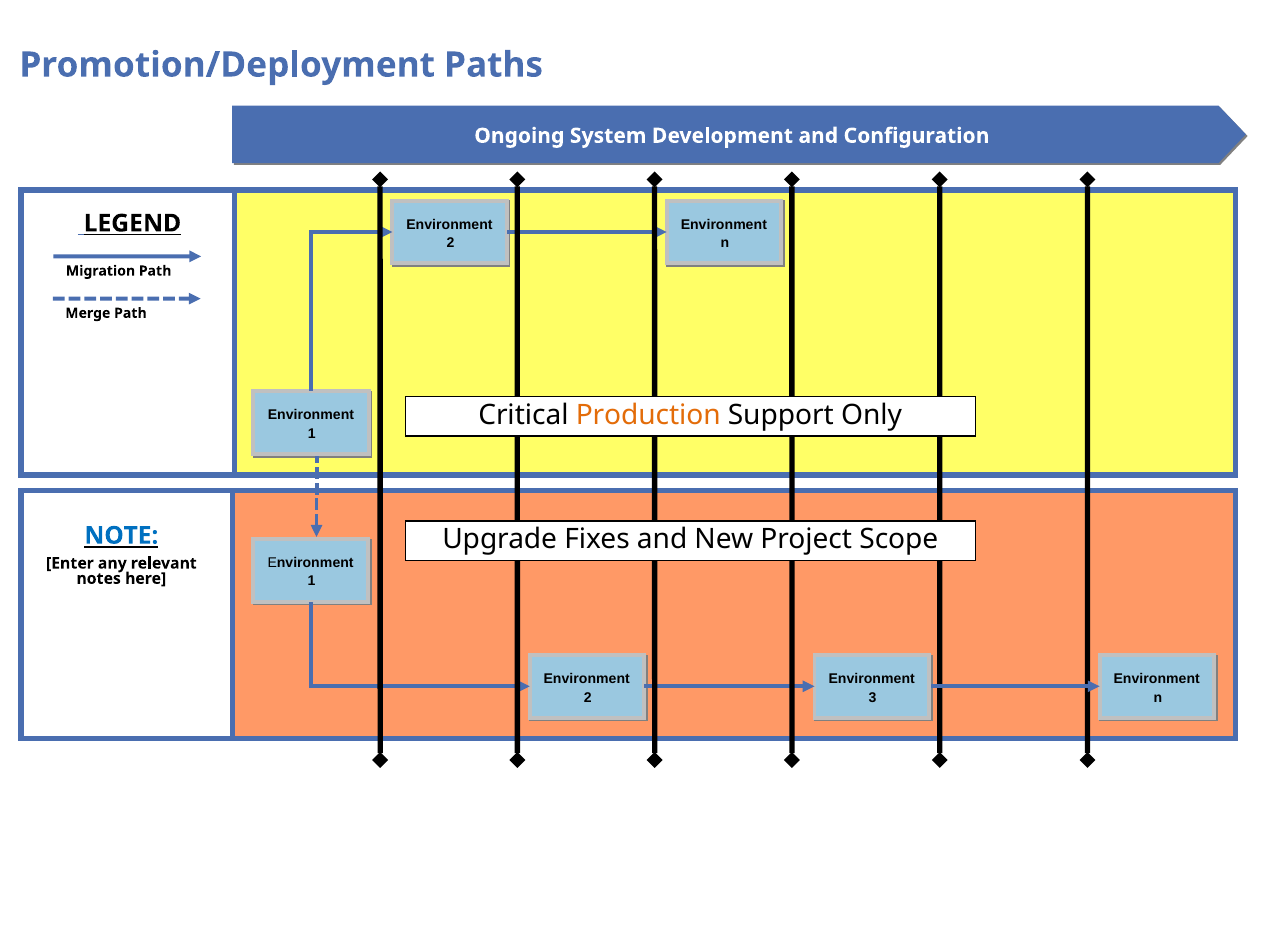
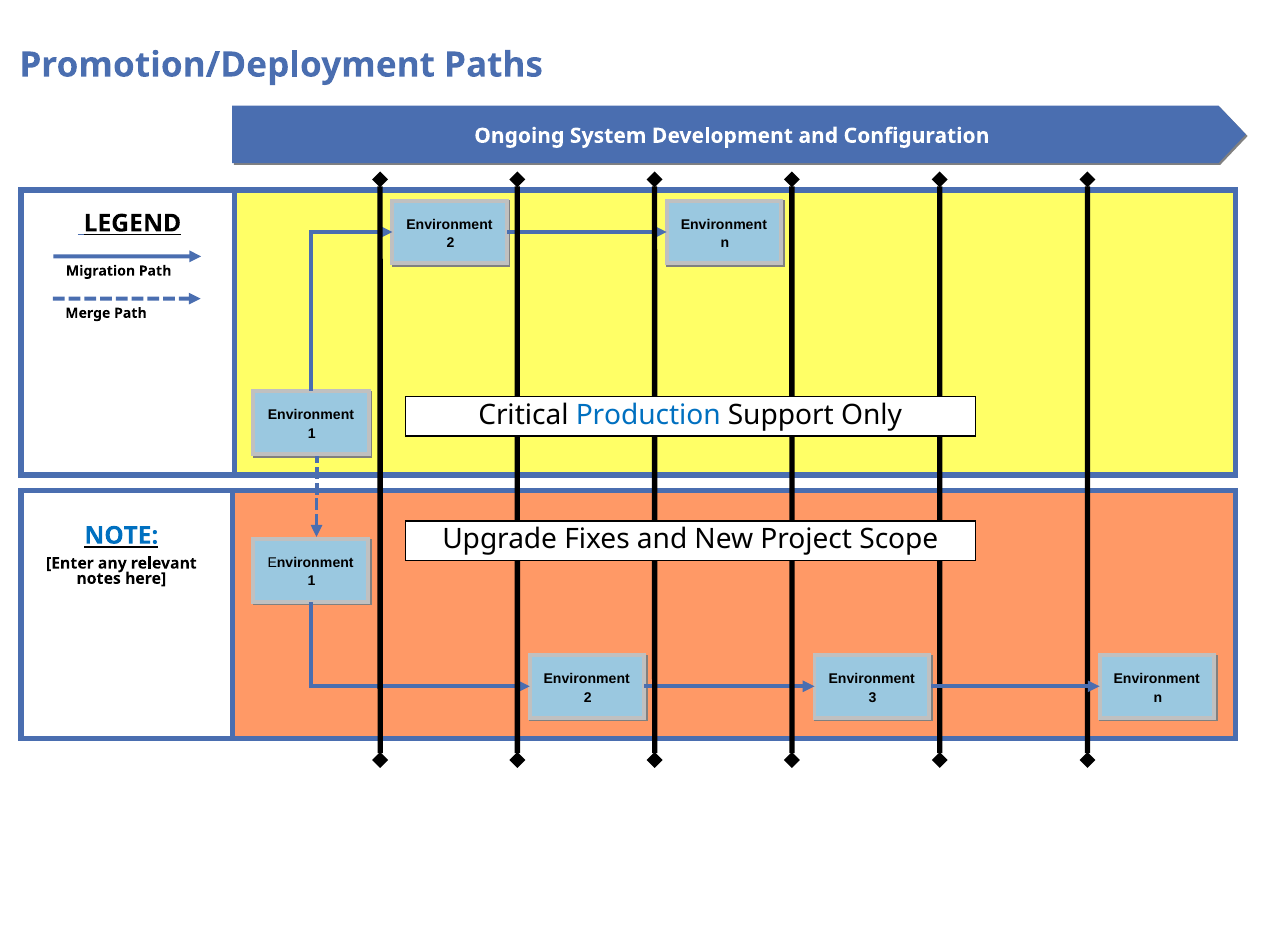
Production colour: orange -> blue (648, 415)
